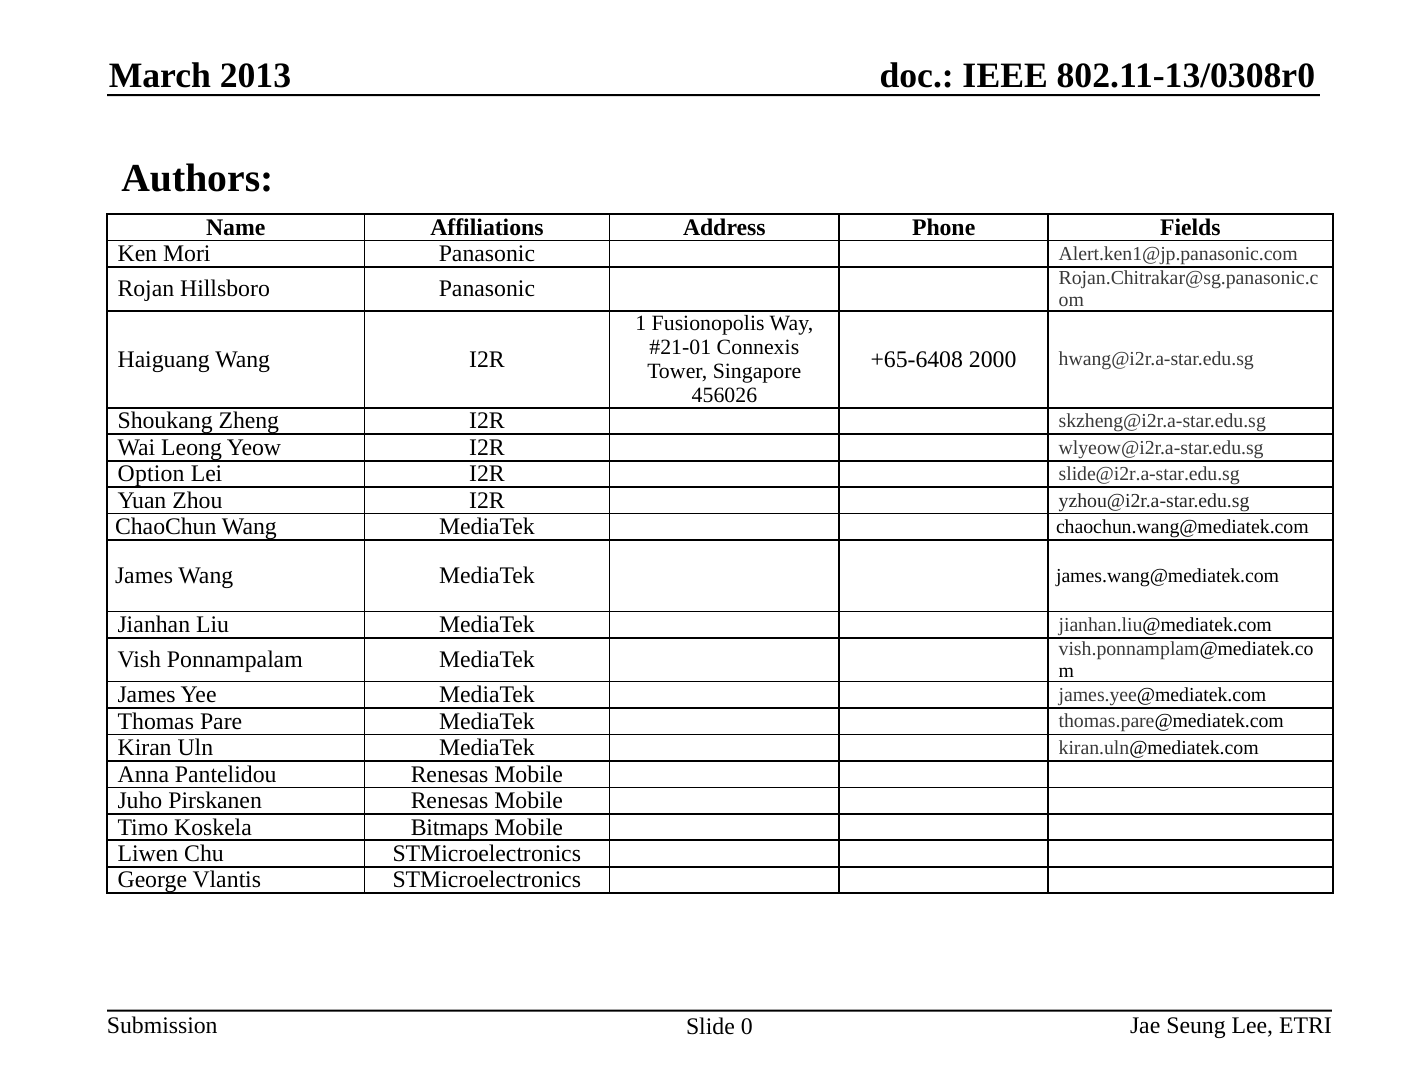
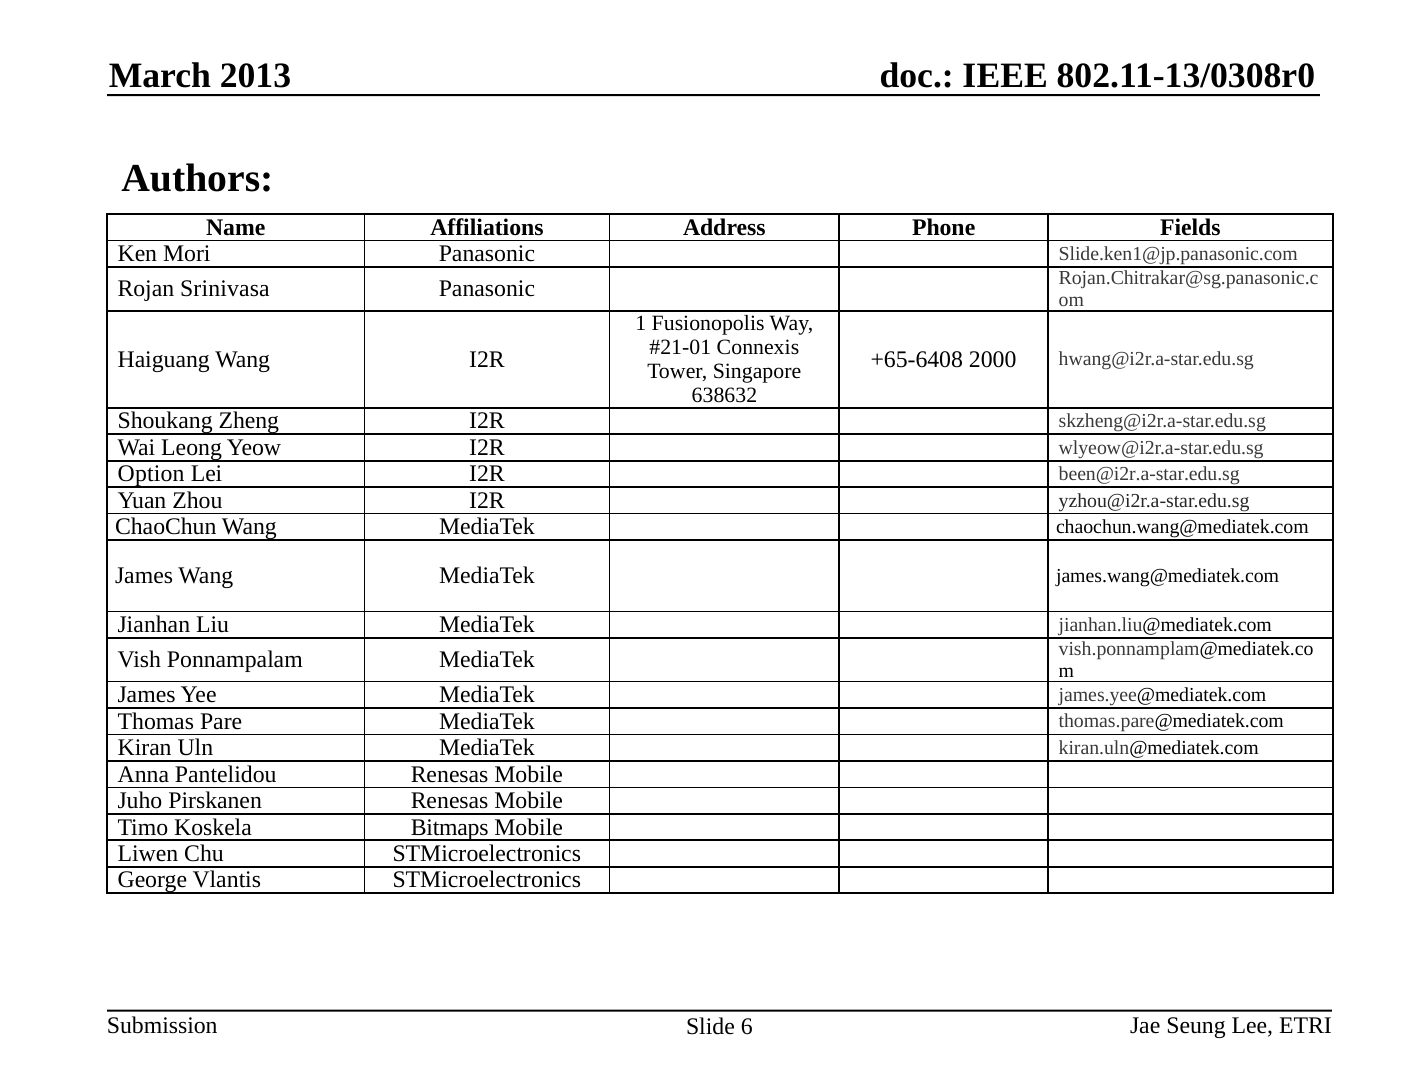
Alert.ken1@jp.panasonic.com: Alert.ken1@jp.panasonic.com -> Slide.ken1@jp.panasonic.com (1178, 254)
Hillsboro: Hillsboro -> Srinivasa (225, 289)
456026: 456026 -> 638632 (724, 396)
slide@i2r.a-star.edu.sg: slide@i2r.a-star.edu.sg -> been@i2r.a-star.edu.sg (1149, 474)
0: 0 -> 6 (747, 1026)
